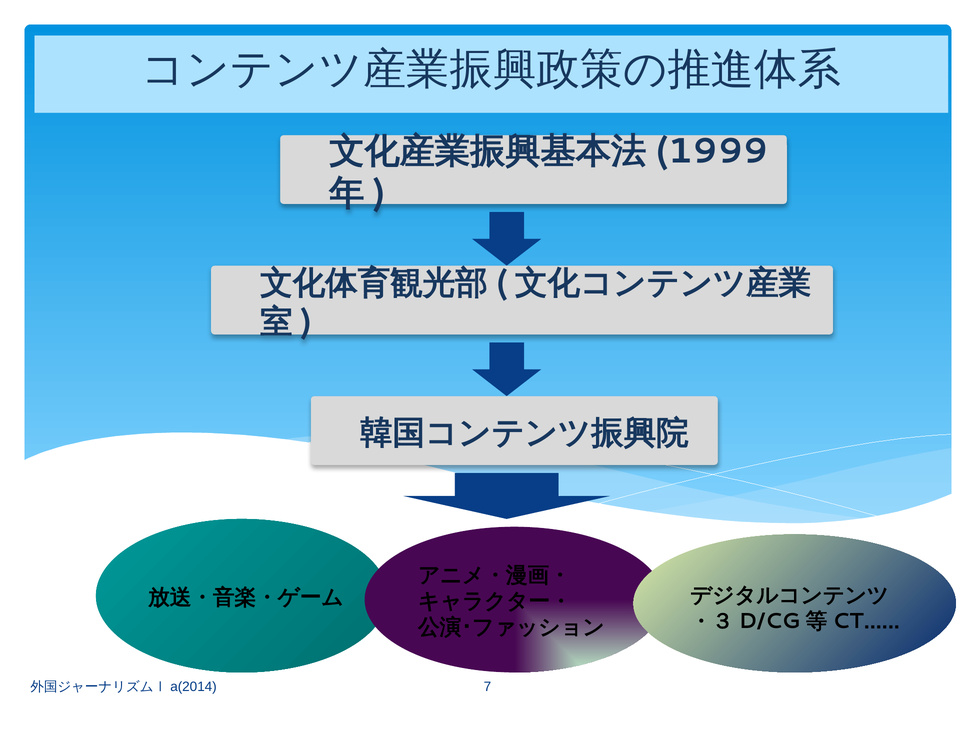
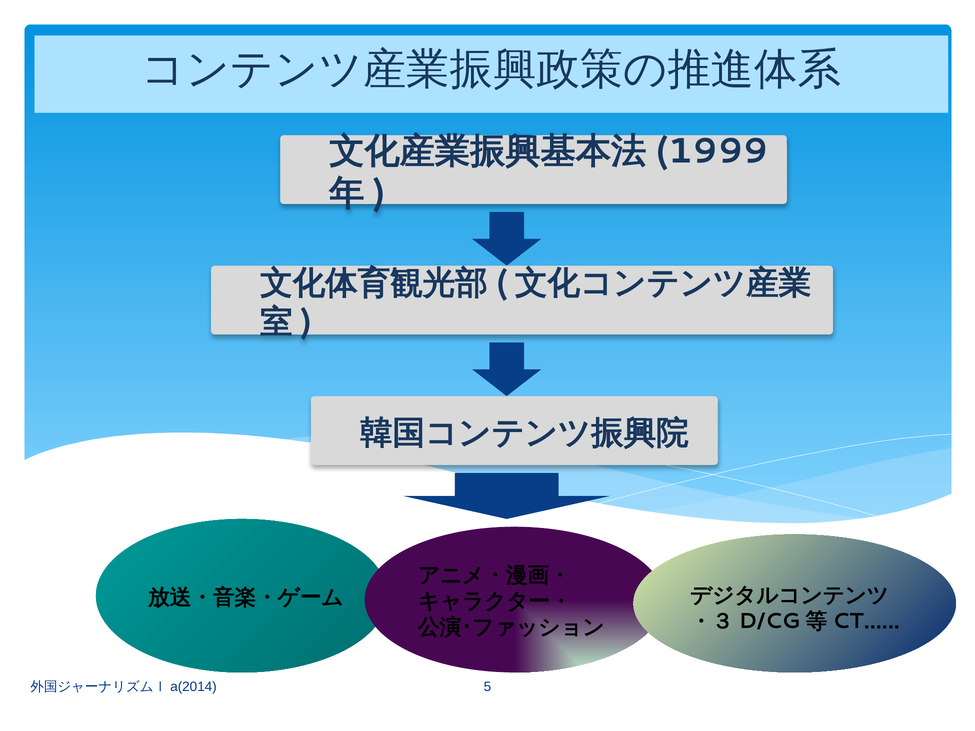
7: 7 -> 5 (488, 687)
